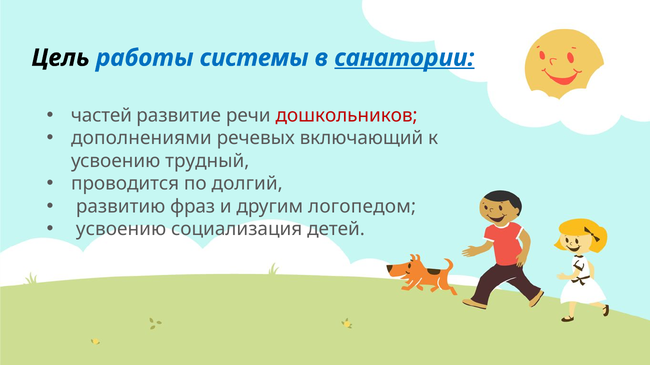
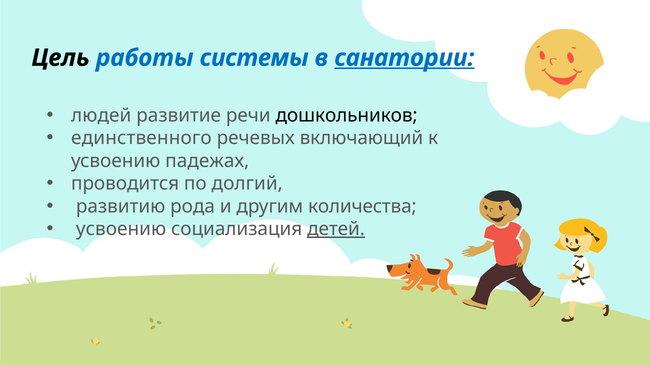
частей: частей -> людей (101, 116)
дошкольников colour: red -> black (347, 116)
дополнениями: дополнениями -> единственного (141, 138)
трудный: трудный -> падежах (207, 161)
фраз: фраз -> рода (193, 207)
логопедом: логопедом -> количества (362, 207)
детей underline: none -> present (336, 229)
